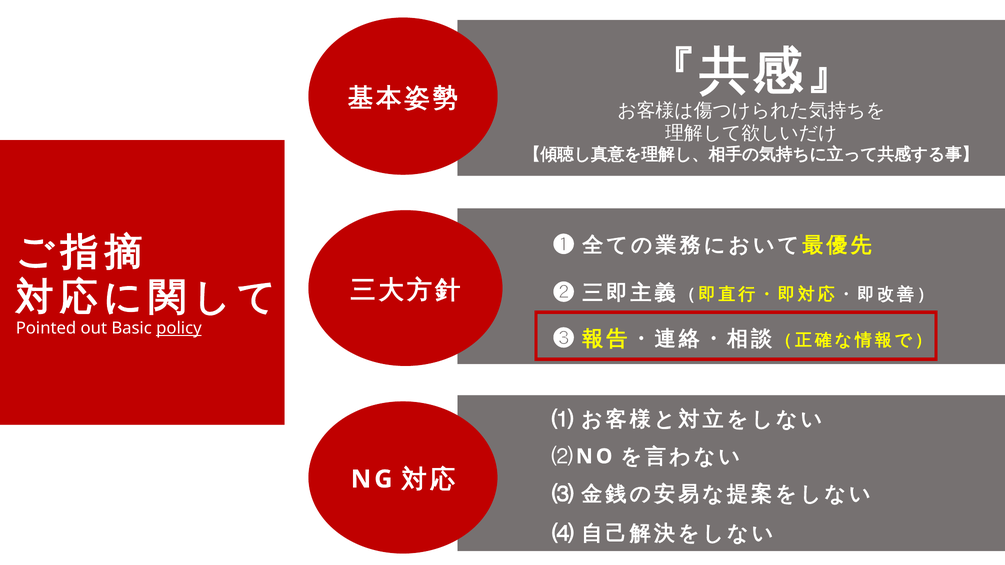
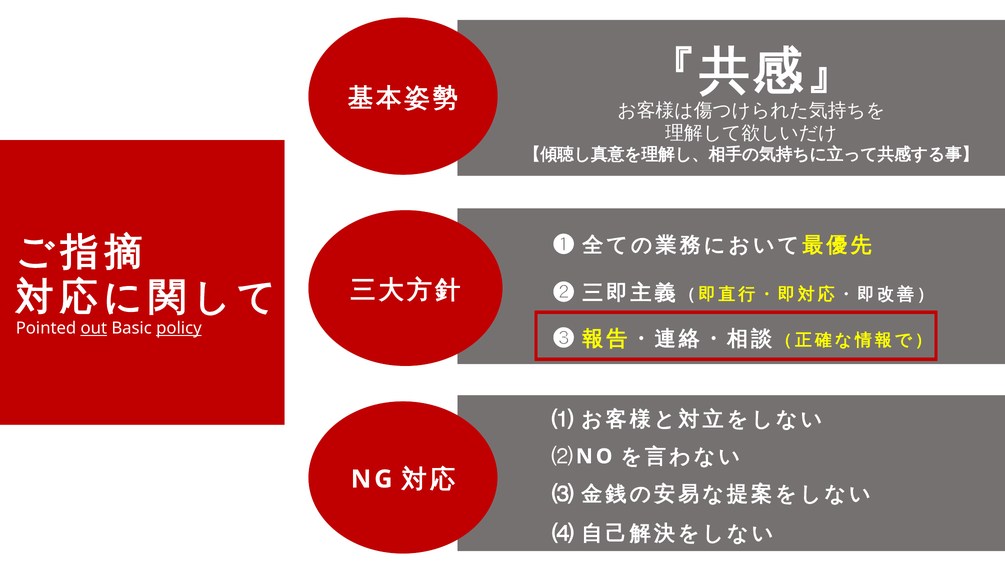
out underline: none -> present (94, 328)
